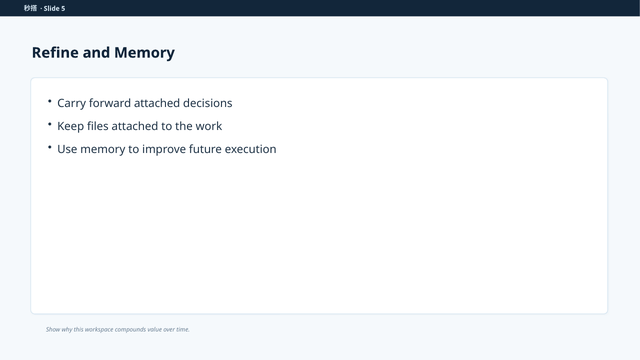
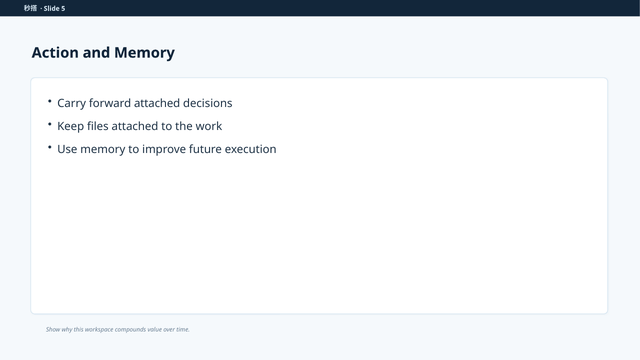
Refine: Refine -> Action (55, 53)
